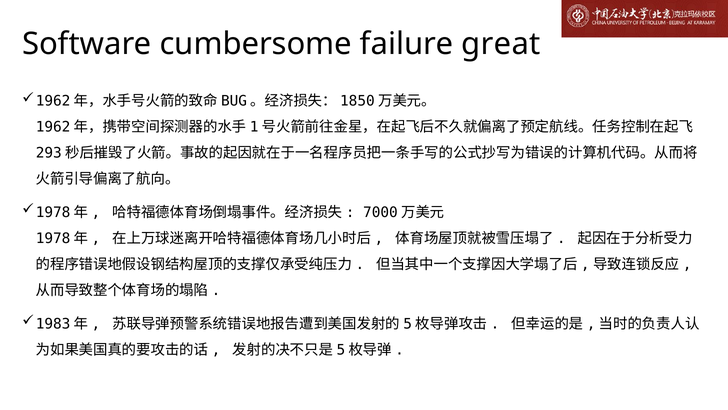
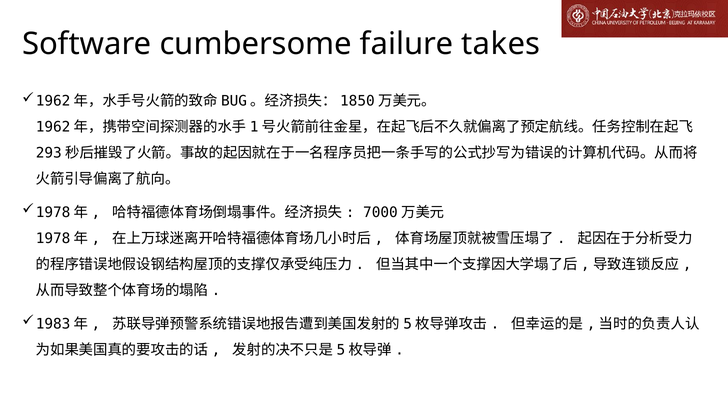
great: great -> takes (501, 44)
